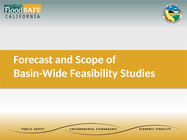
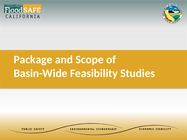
Forecast: Forecast -> Package (33, 60)
